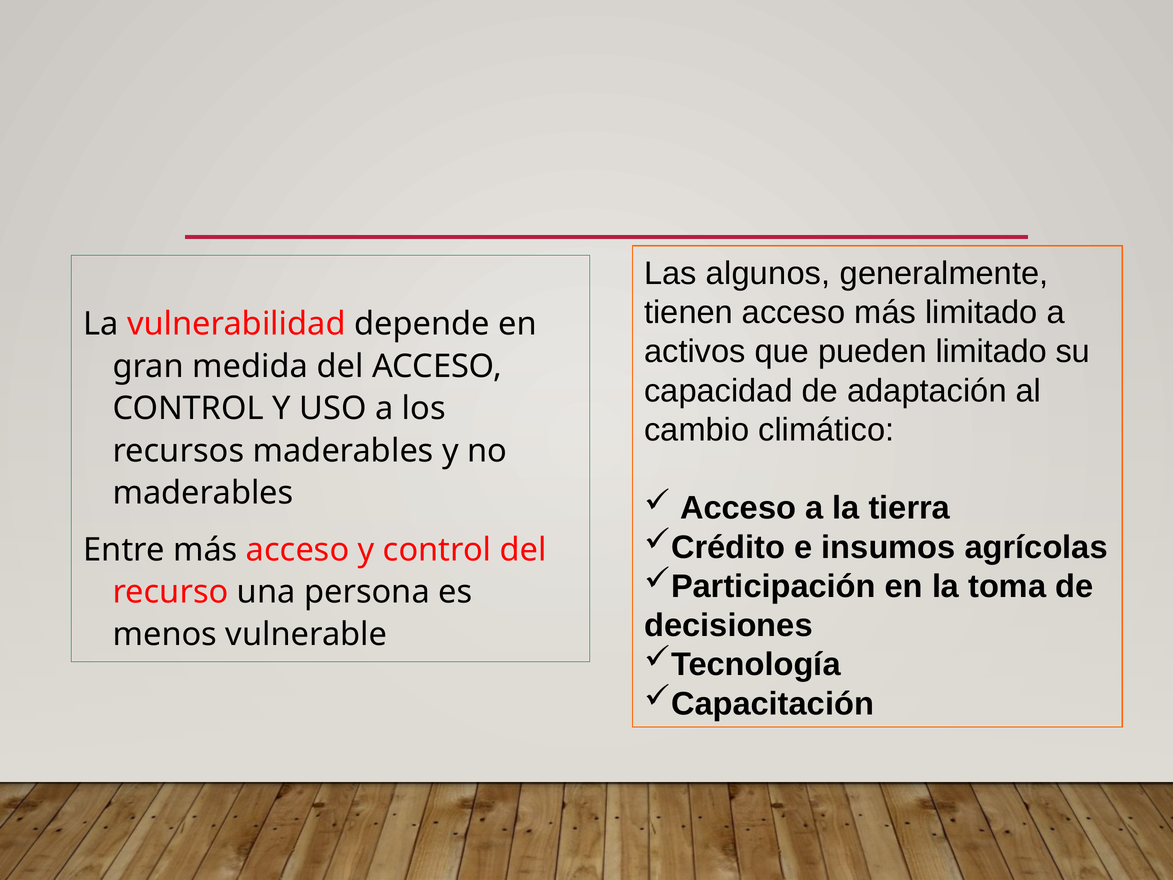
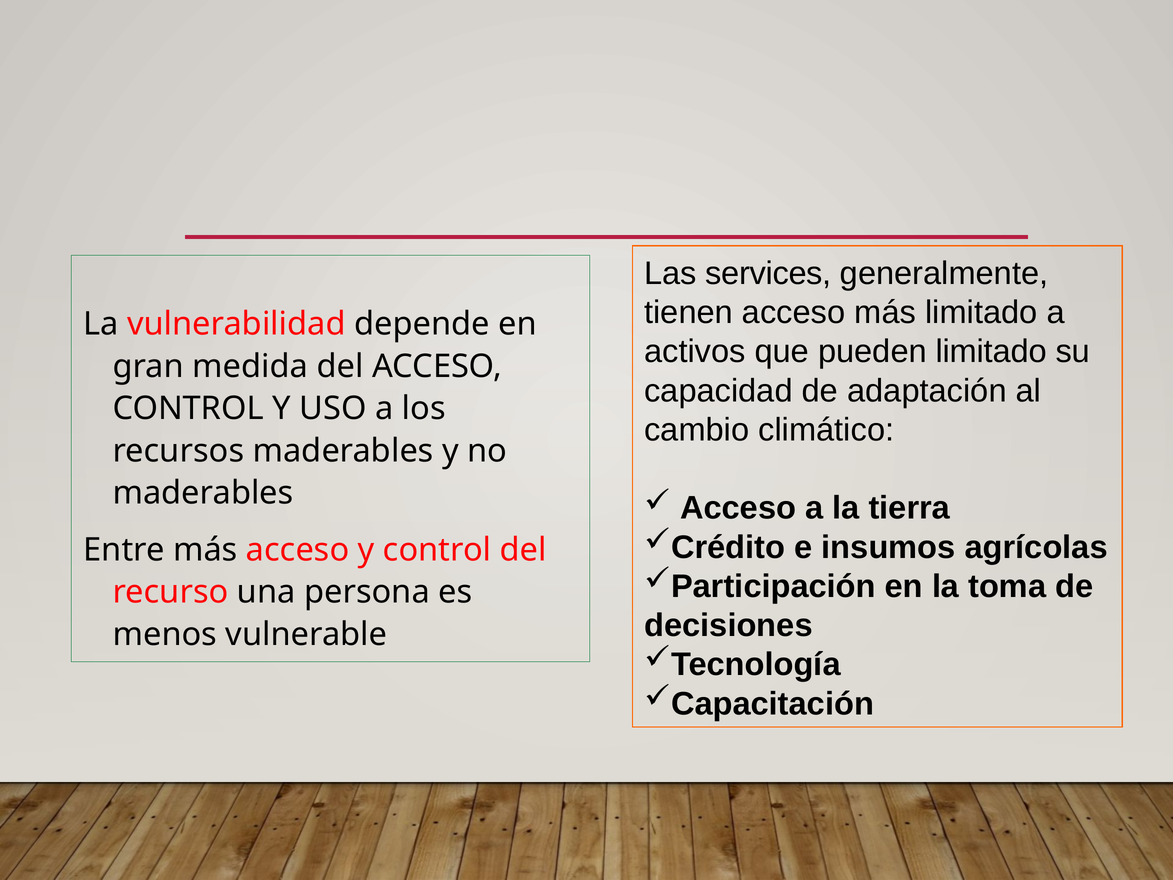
algunos: algunos -> services (768, 273)
